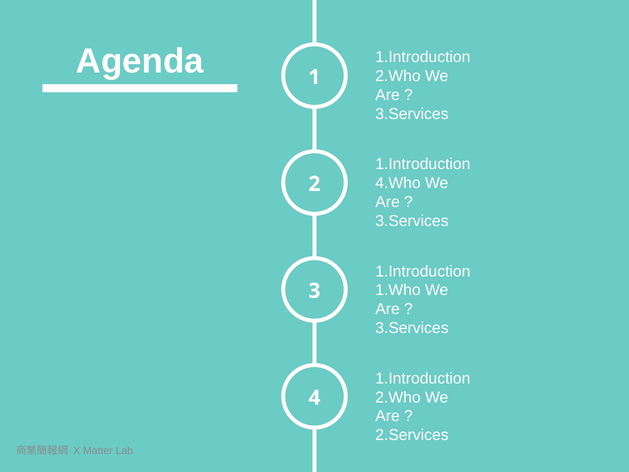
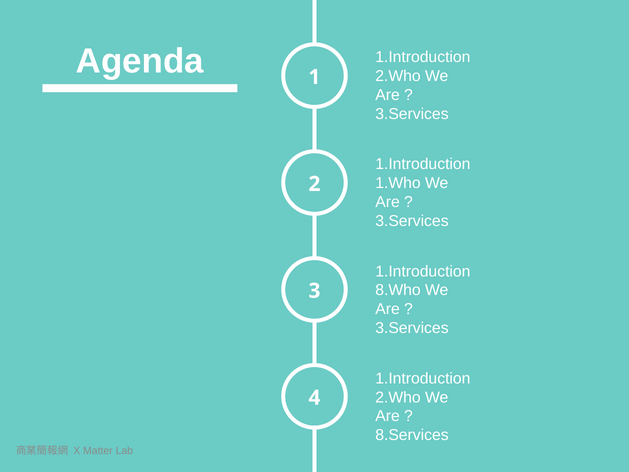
4.Who: 4.Who -> 1.Who (398, 183)
1.Who: 1.Who -> 8.Who (398, 290)
2.Services: 2.Services -> 8.Services (412, 435)
